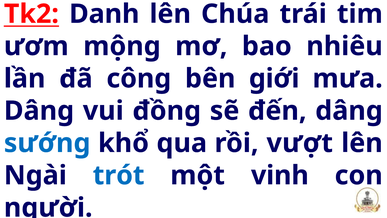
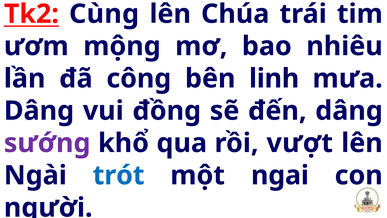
Danh: Danh -> Cùng (104, 14)
giới: giới -> linh (274, 78)
sướng colour: blue -> purple (47, 143)
vinh: vinh -> ngai (280, 175)
